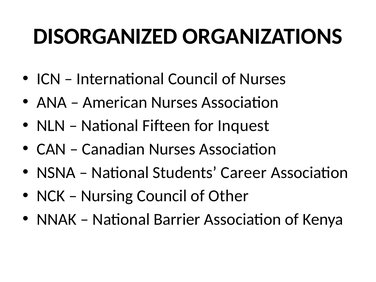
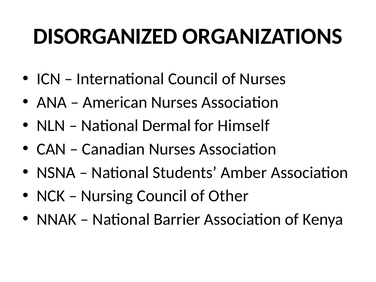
Fifteen: Fifteen -> Dermal (167, 126)
Inquest: Inquest -> Himself (244, 126)
Career: Career -> Amber (244, 172)
